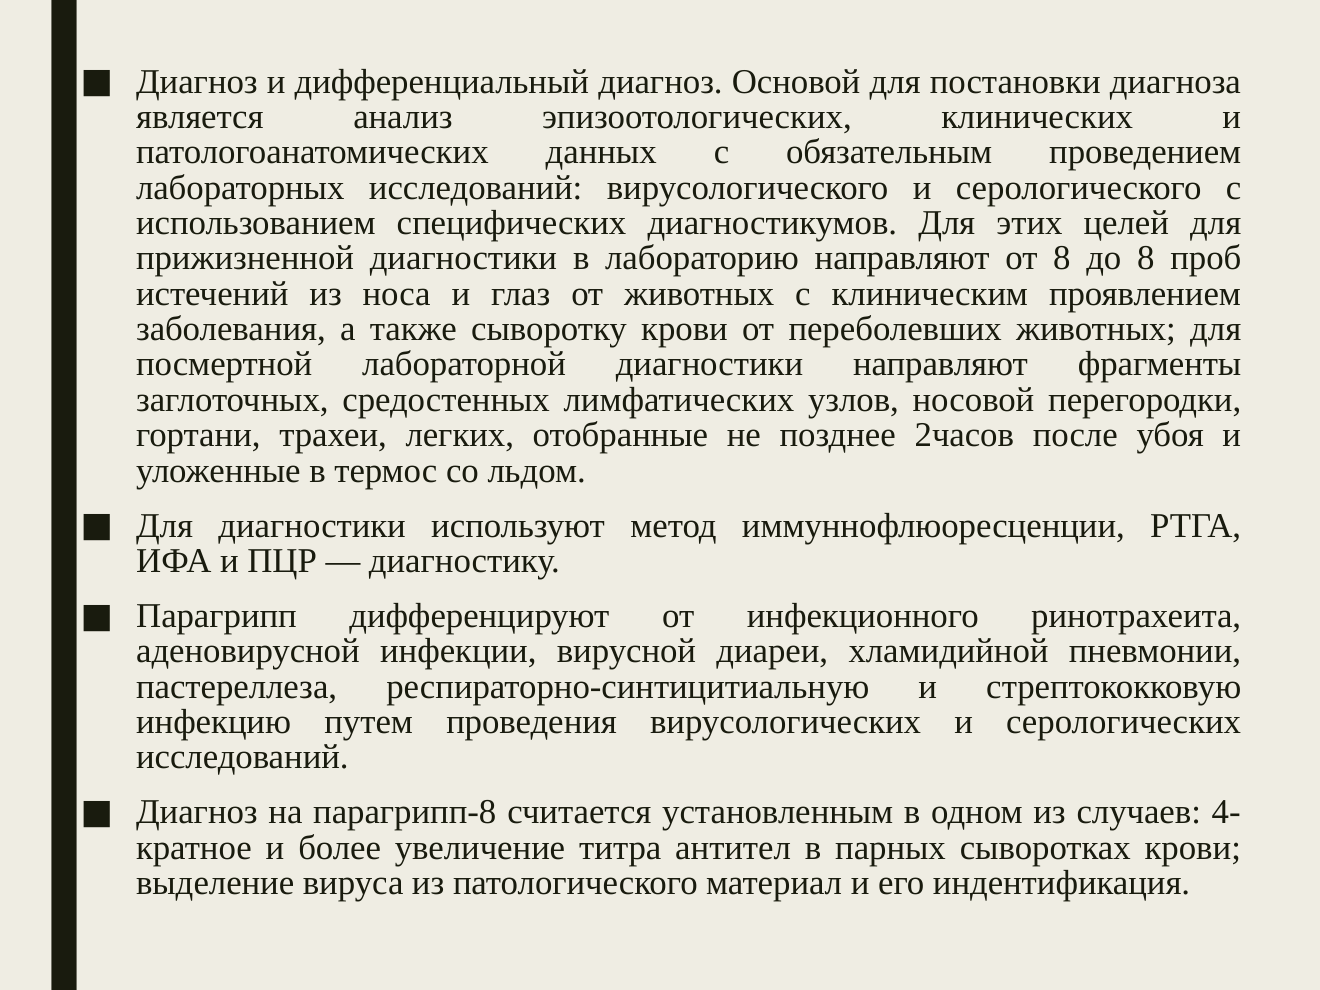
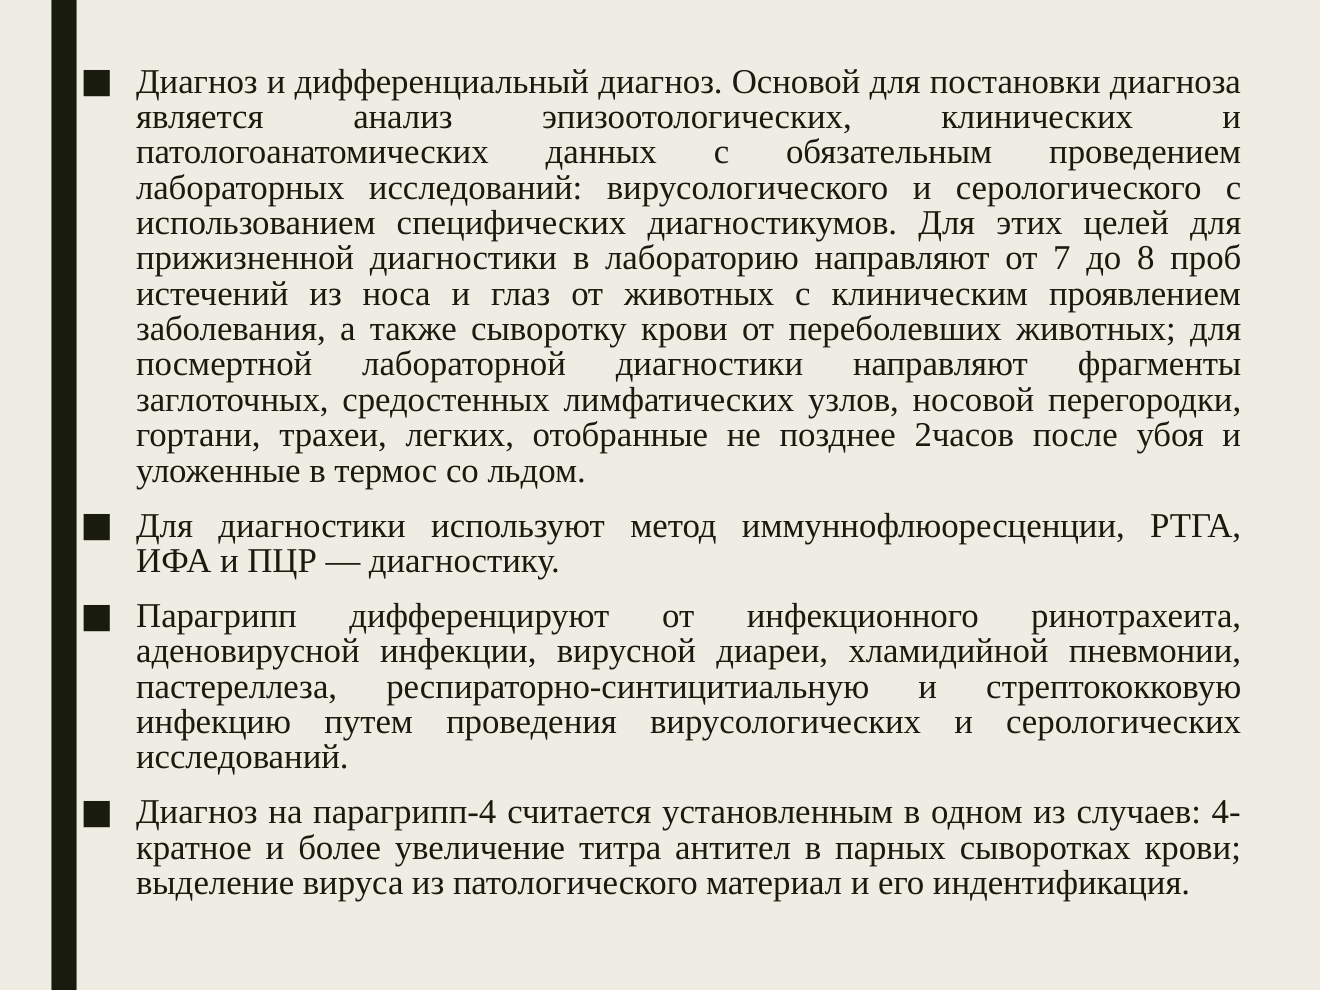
от 8: 8 -> 7 (1062, 258)
парагрипп-8: парагрипп-8 -> парагрипп-4 (405, 812)
